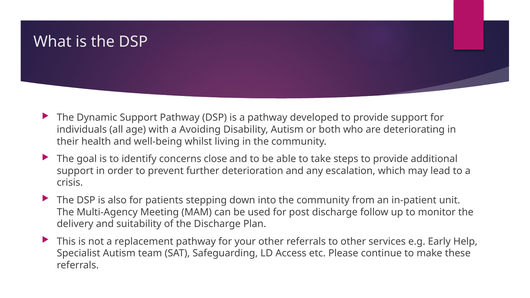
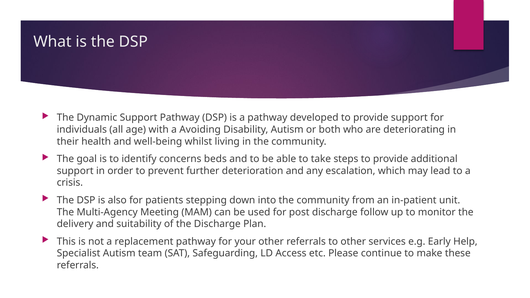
close: close -> beds (215, 159)
